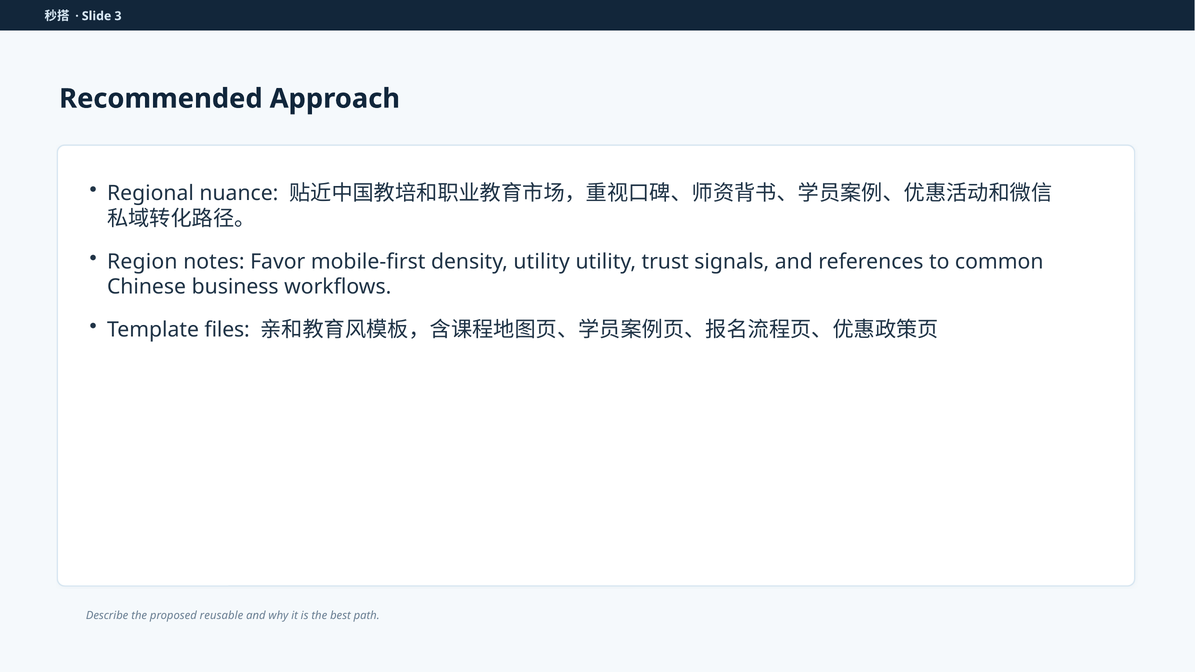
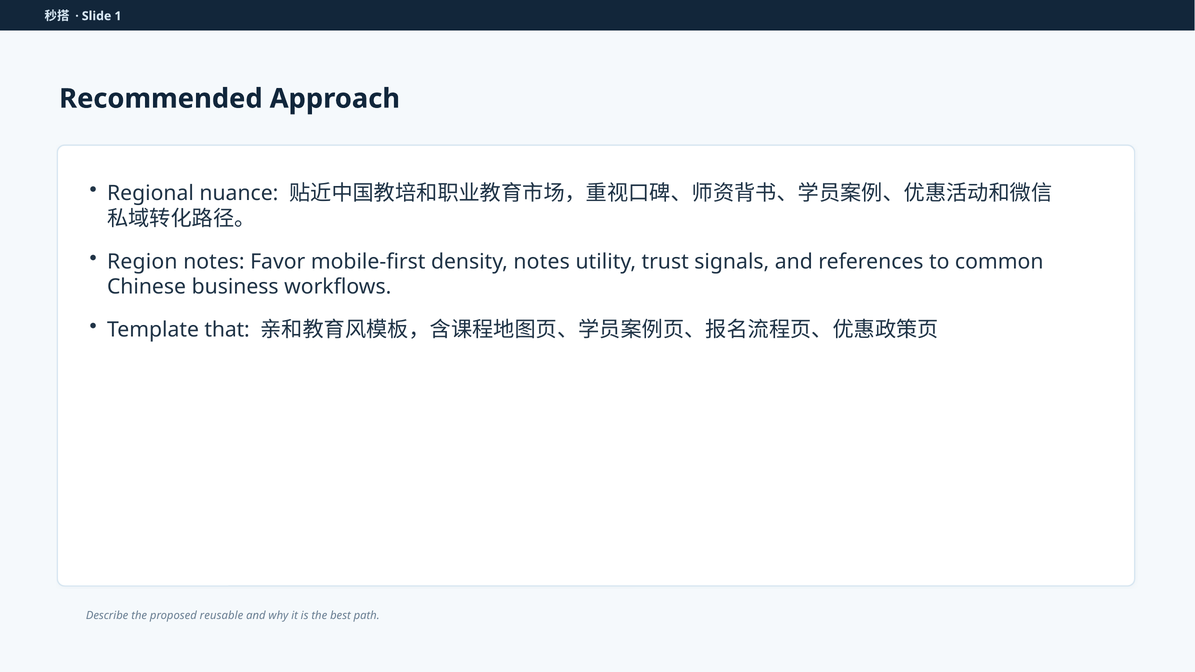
3: 3 -> 1 (118, 16)
density utility: utility -> notes (542, 262)
files: files -> that (227, 330)
